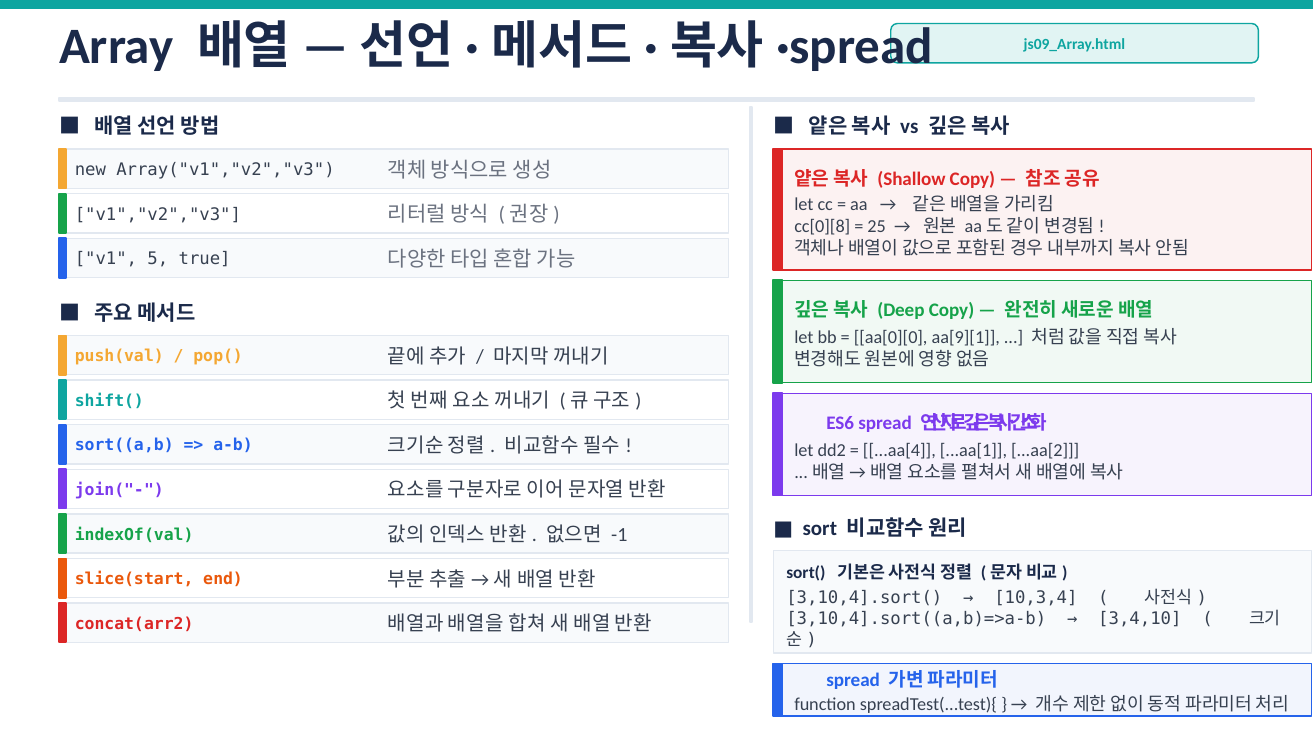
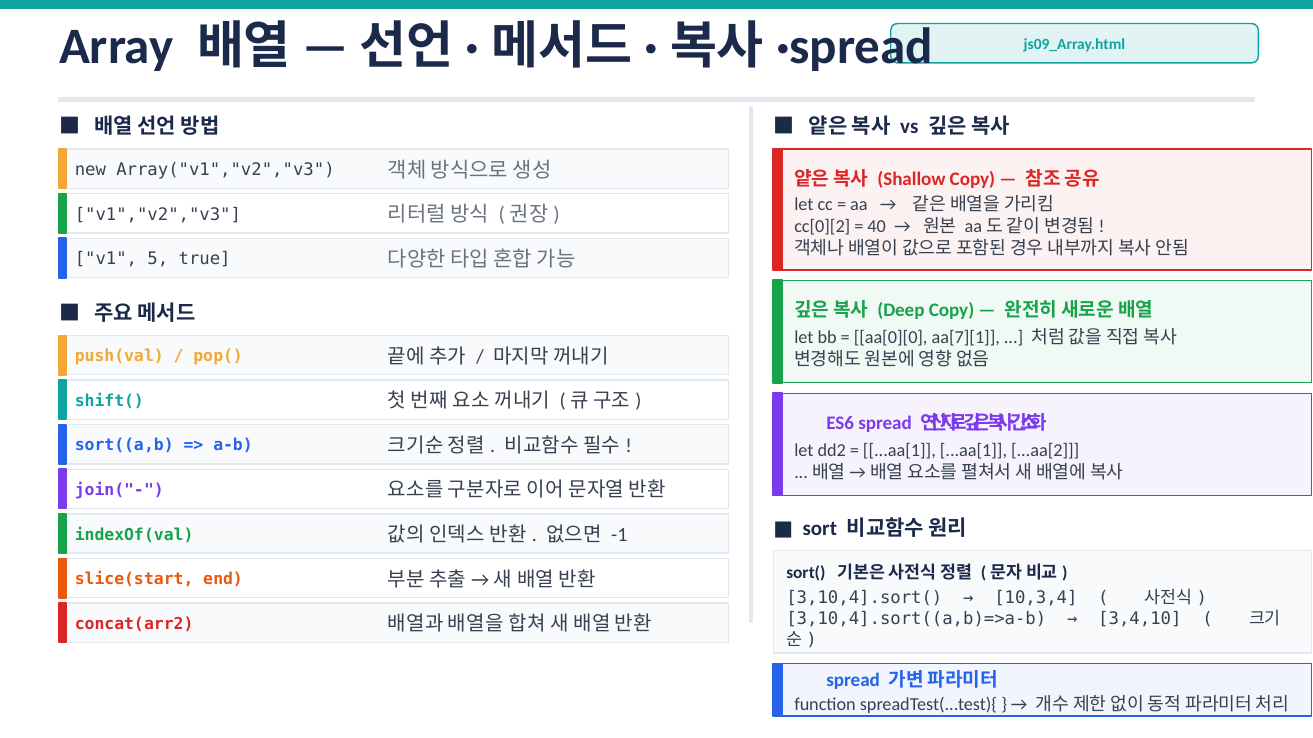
cc[0][8: cc[0][8 -> cc[0][2 (822, 227)
25: 25 -> 40 (877, 227)
aa[9][1: aa[9][1 -> aa[7][1 (966, 338)
...aa[4: ...aa[4 -> ...aa[1 (899, 451)
